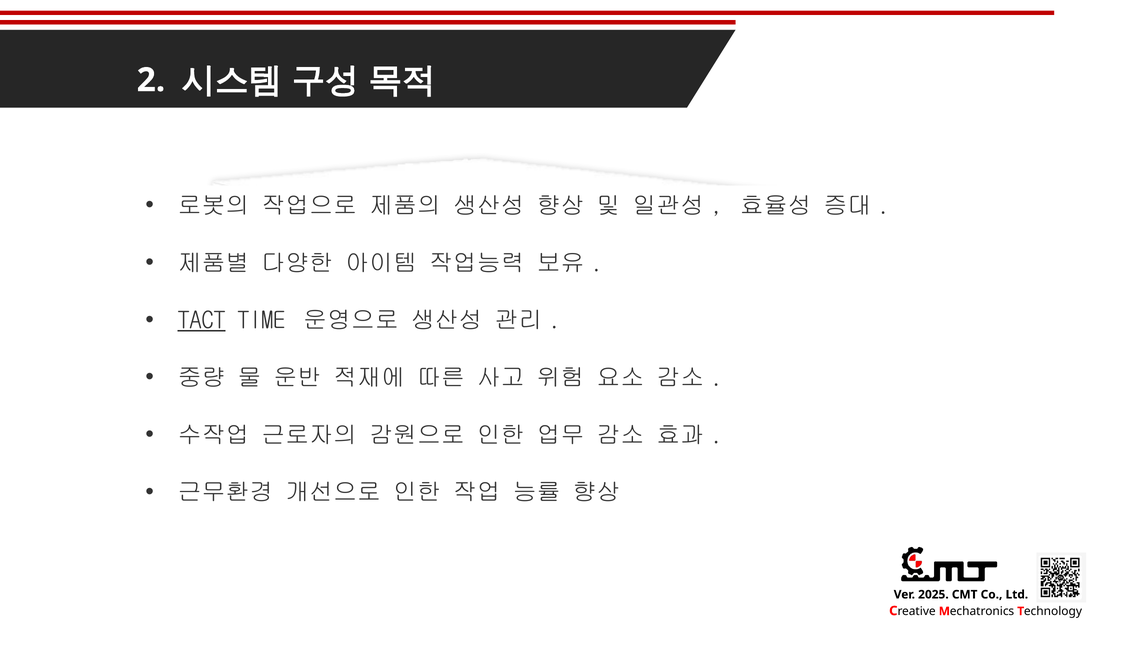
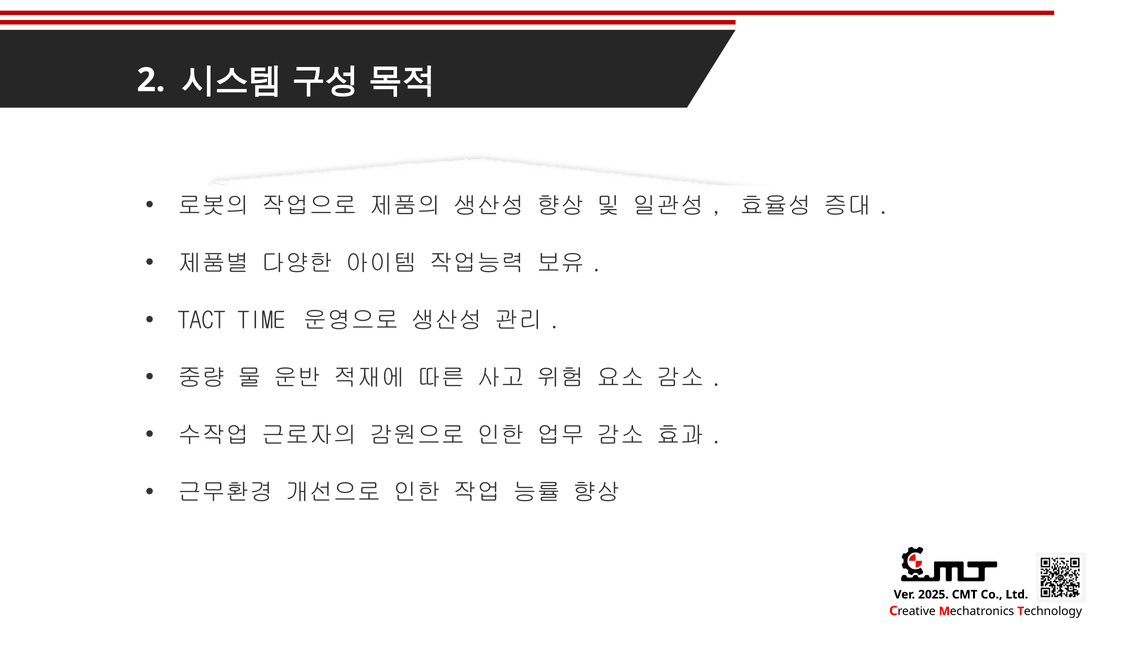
TACT underline: present -> none (202, 321)
